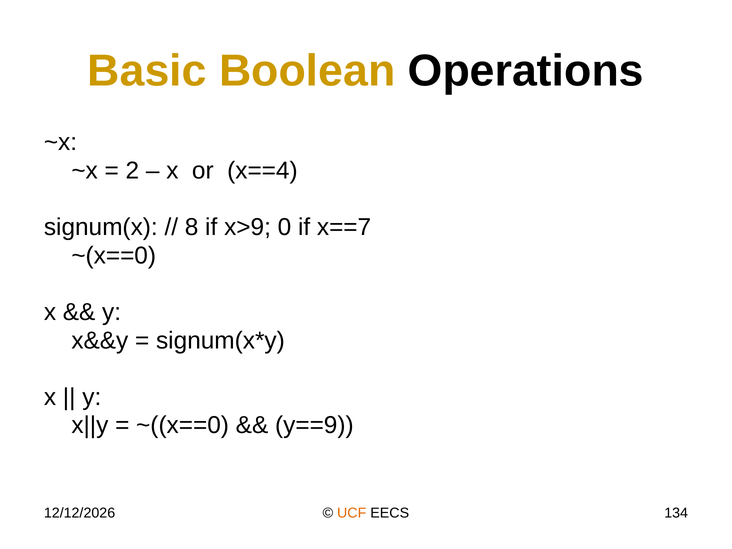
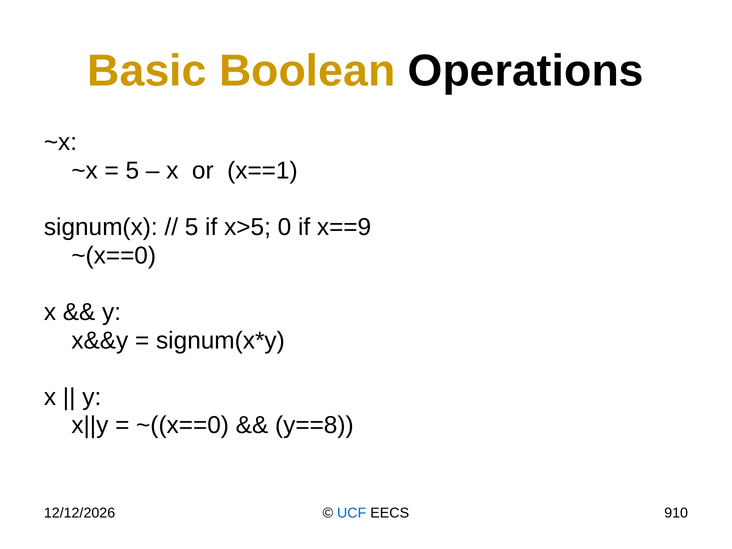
2: 2 -> 5 (132, 171)
x==4: x==4 -> x==1 (262, 171)
8: 8 -> 5 (192, 227)
x>9: x>9 -> x>5 (248, 227)
x==7: x==7 -> x==9 (344, 227)
y==9: y==9 -> y==8 (314, 425)
UCF colour: orange -> blue (352, 513)
134: 134 -> 910 (676, 513)
